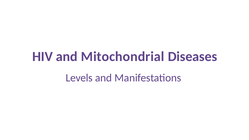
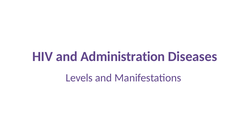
Mitochondrial: Mitochondrial -> Administration (123, 56)
